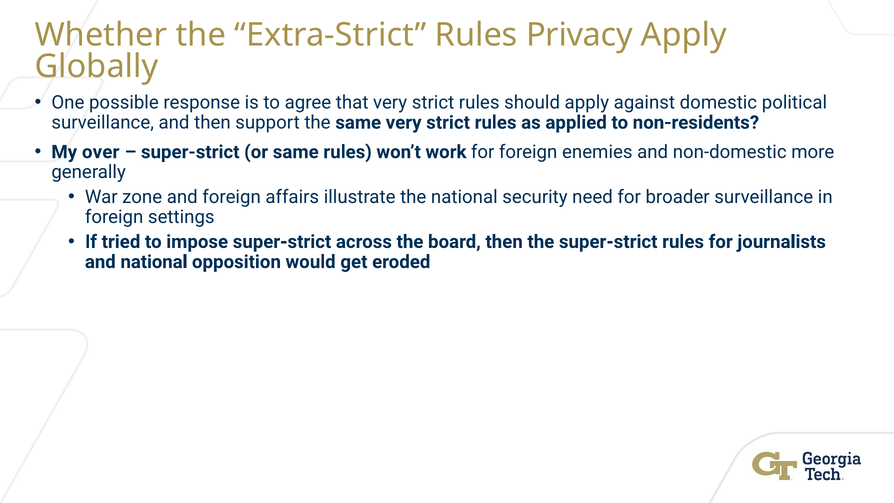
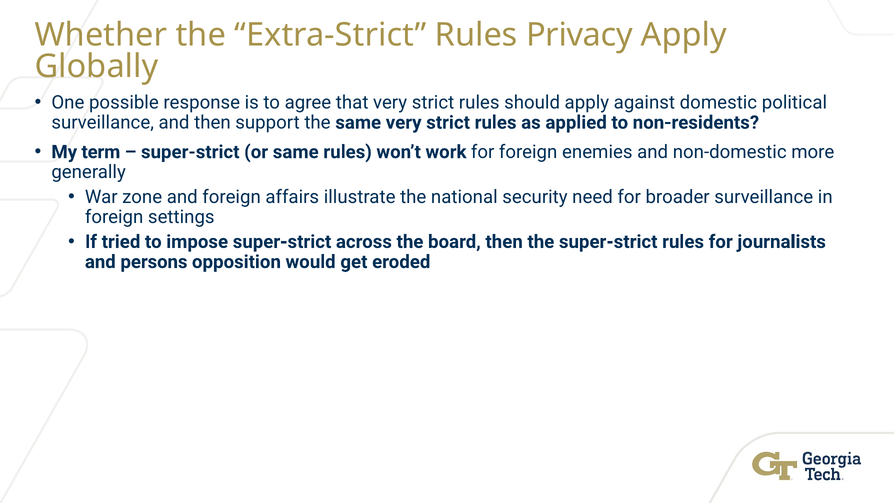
over: over -> term (101, 152)
and national: national -> persons (154, 262)
